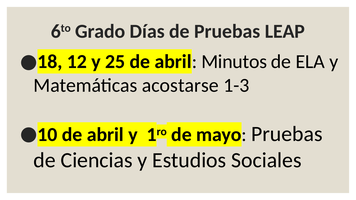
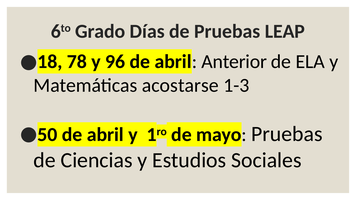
12: 12 -> 78 (77, 62)
25: 25 -> 96 (115, 62)
Minutos: Minutos -> Anterior (234, 62)
10: 10 -> 50 (47, 135)
